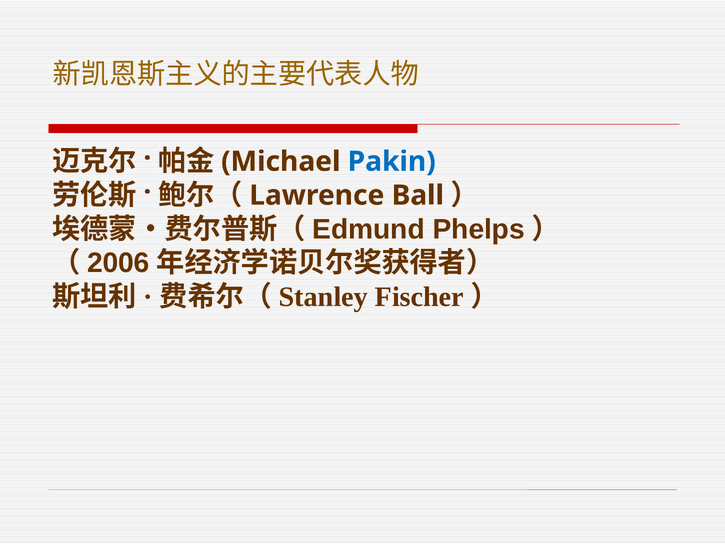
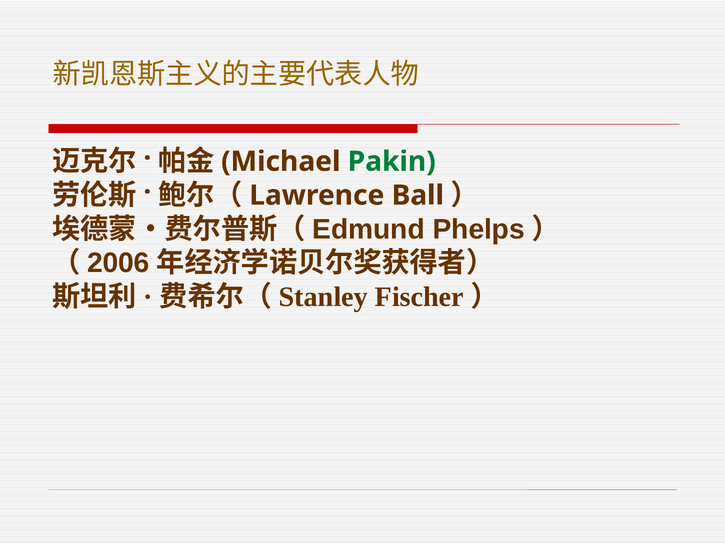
Pakin colour: blue -> green (392, 161)
